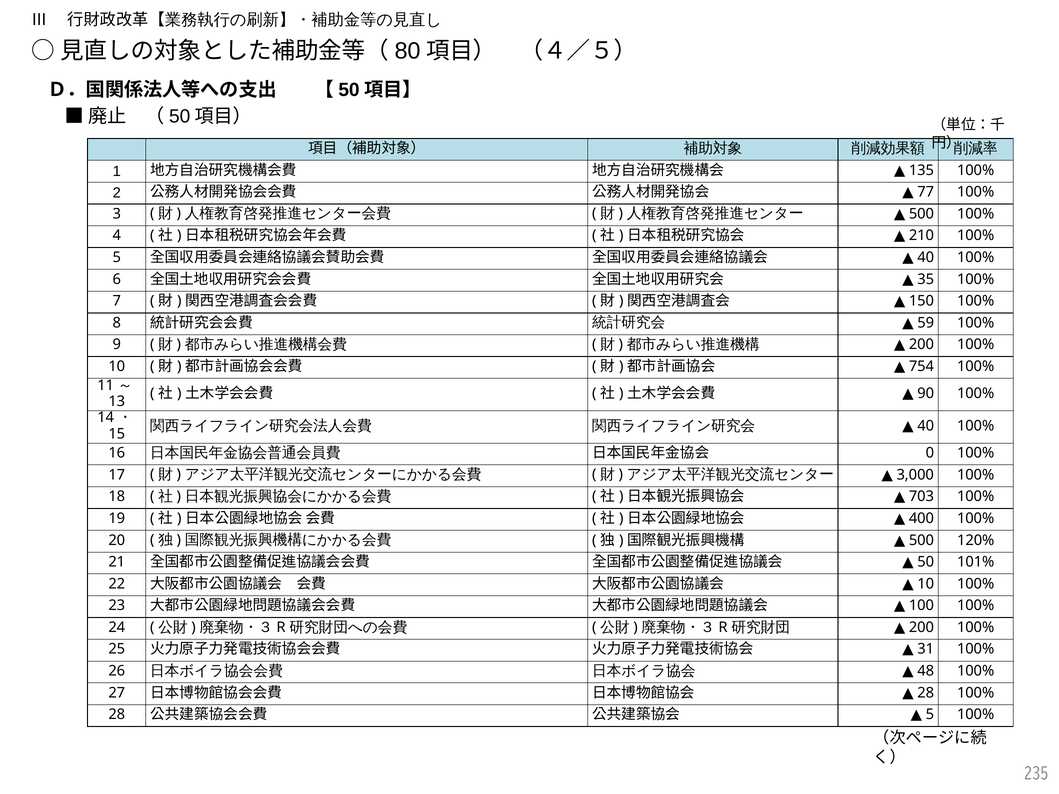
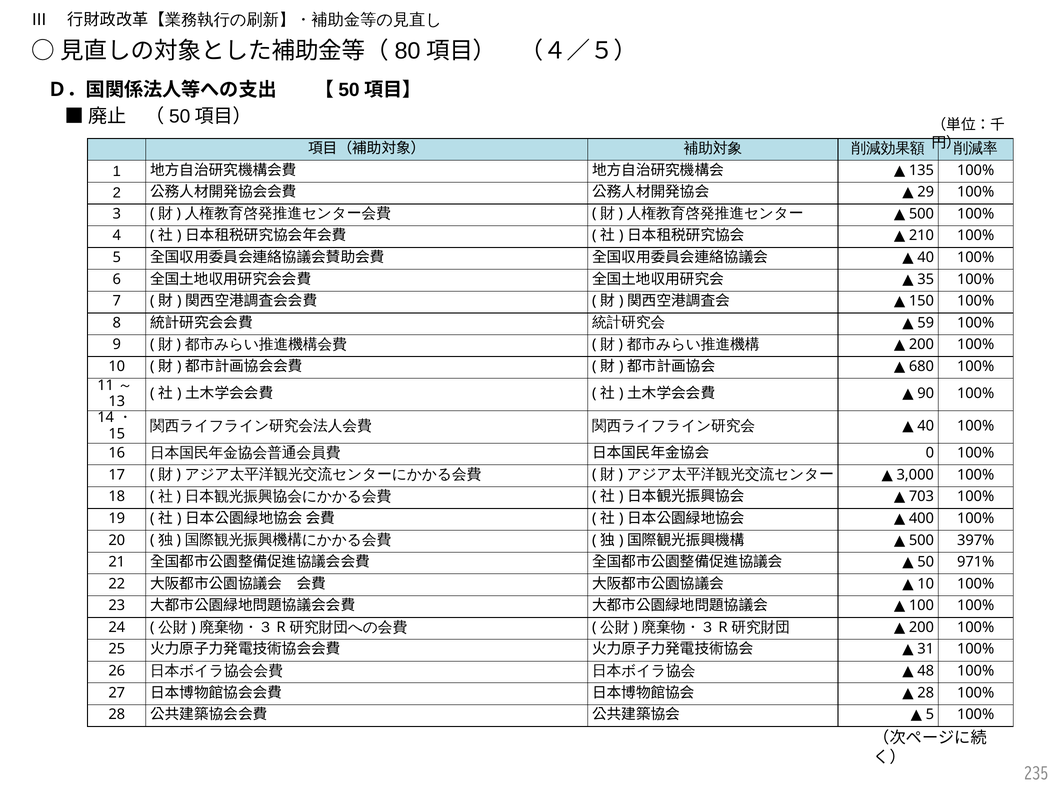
77: 77 -> 29 (926, 192)
754: 754 -> 680 (921, 367)
120%: 120% -> 397% (976, 540)
101%: 101% -> 971% (976, 562)
